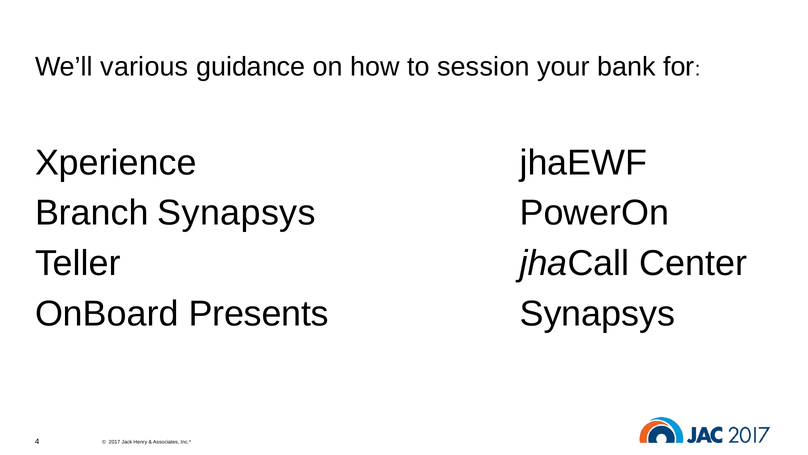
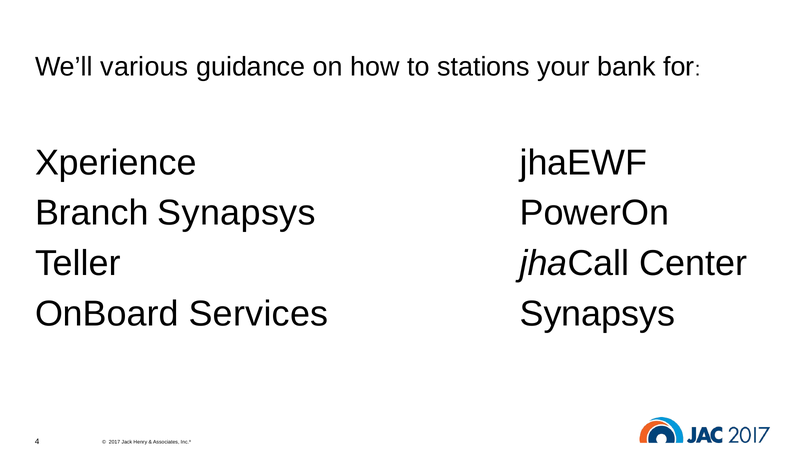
session: session -> stations (484, 67)
Presents: Presents -> Services (259, 313)
